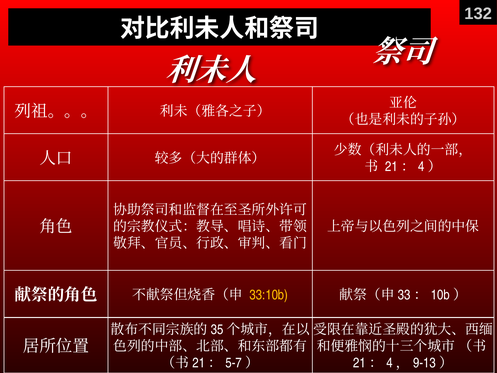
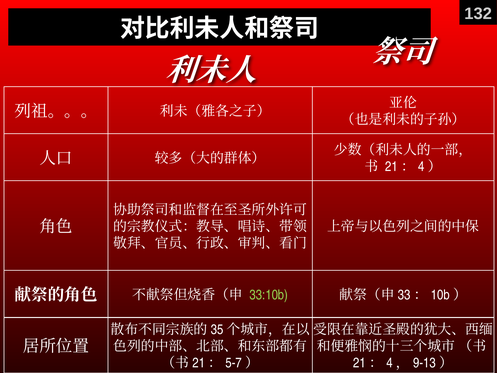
33:10b colour: yellow -> light green (269, 295)
